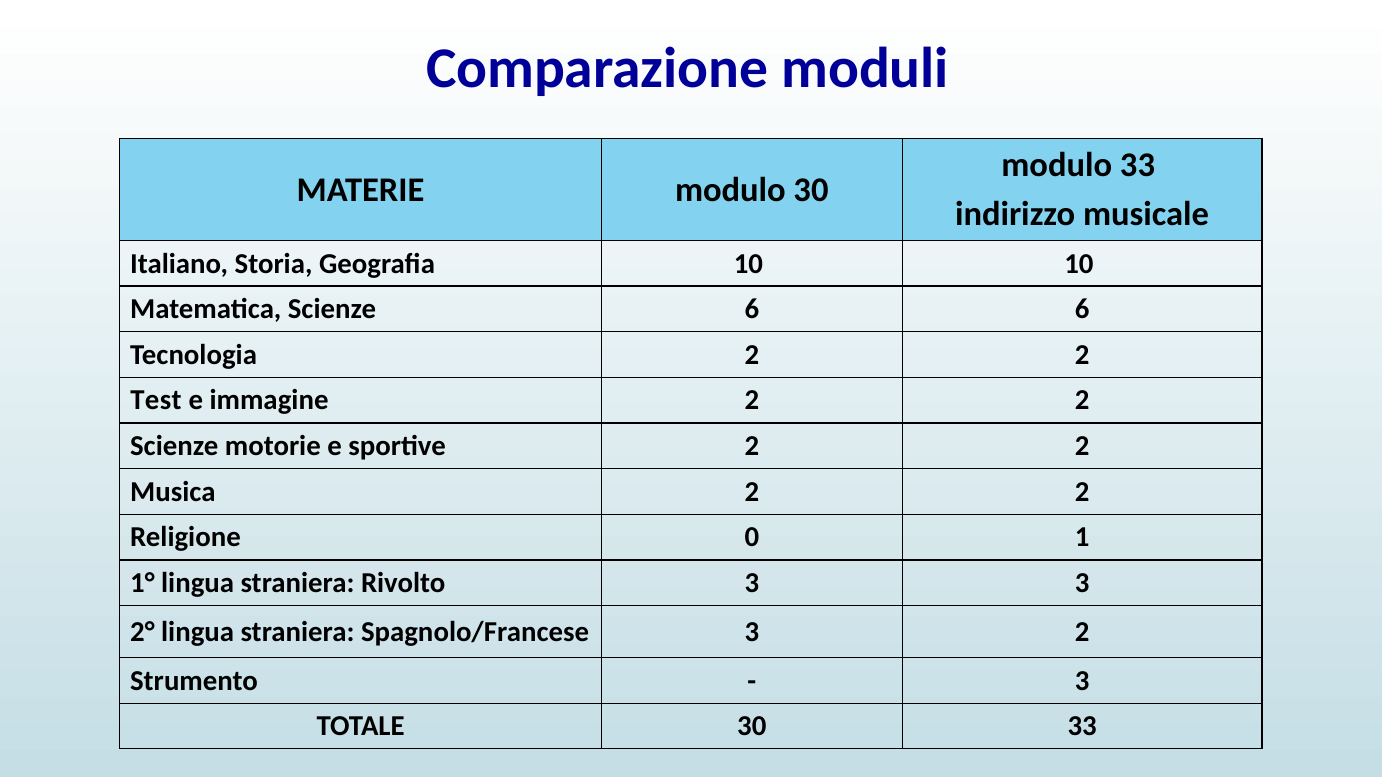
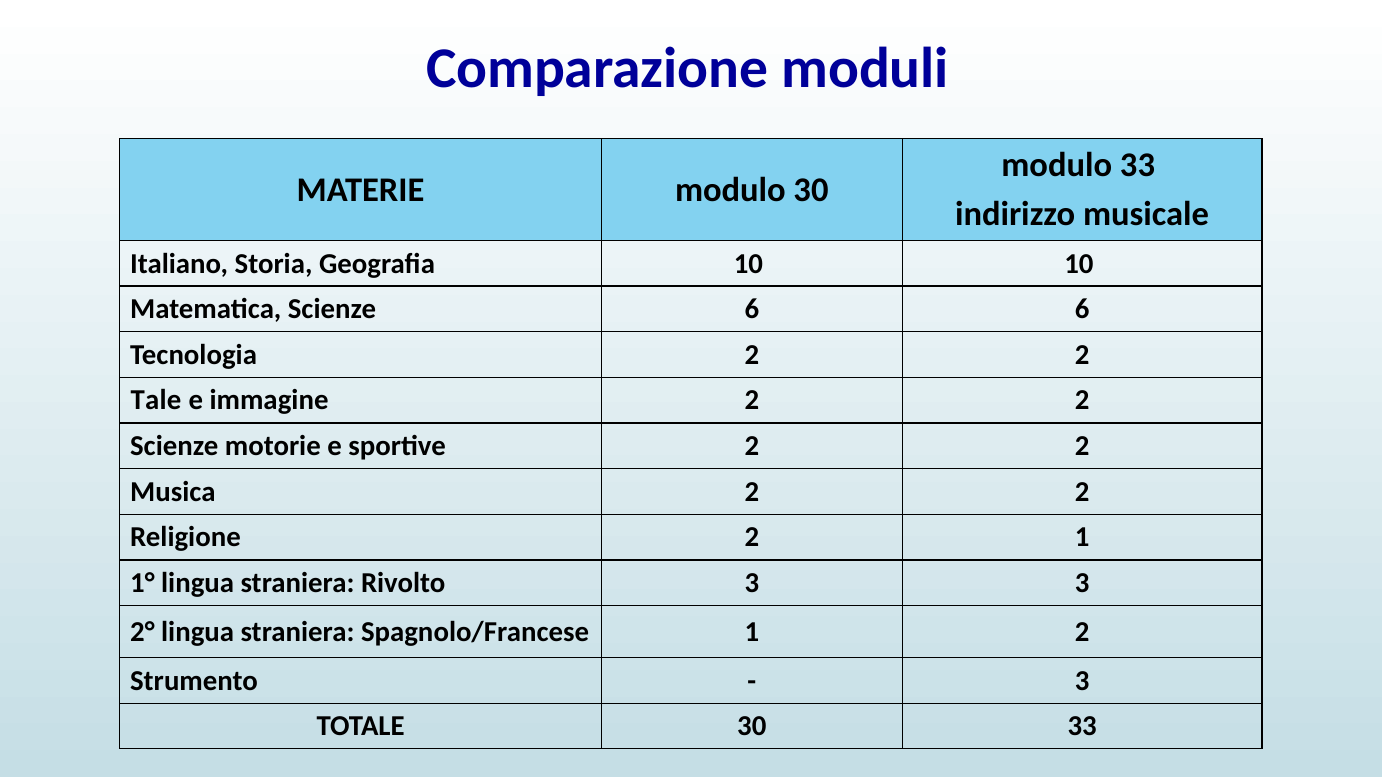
Test: Test -> Tale (156, 401)
Religione 0: 0 -> 2 (752, 538)
Spagnolo/Francese 3: 3 -> 1 (752, 632)
